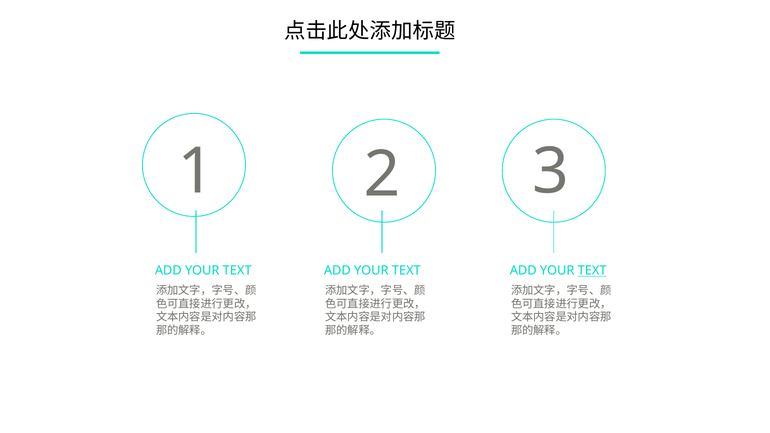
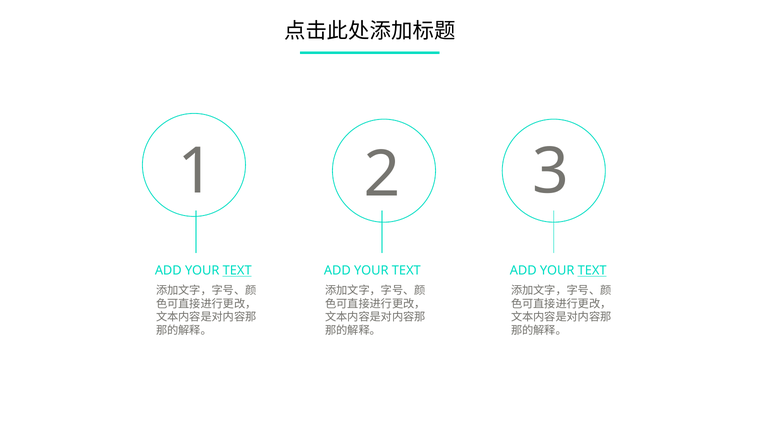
TEXT underline: none -> present (237, 271)
